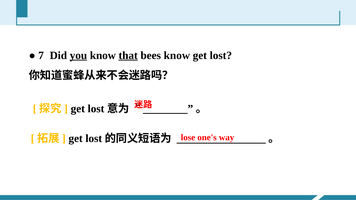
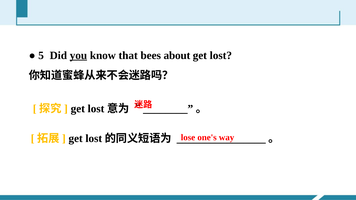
7: 7 -> 5 (41, 55)
that underline: present -> none (128, 55)
bees know: know -> about (177, 55)
